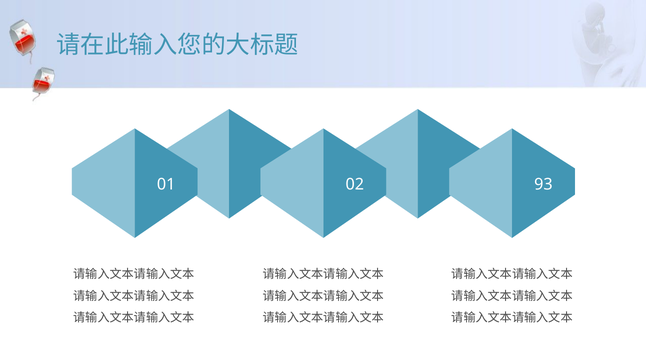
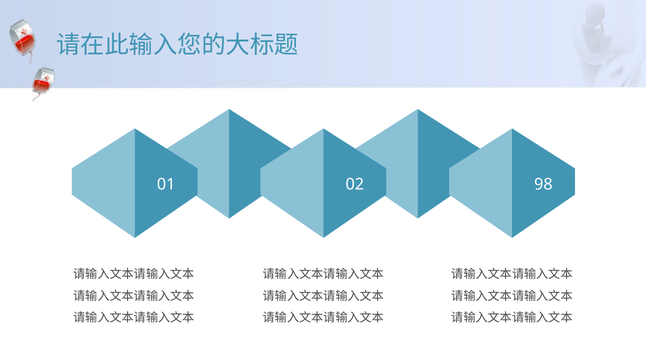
93: 93 -> 98 (543, 184)
